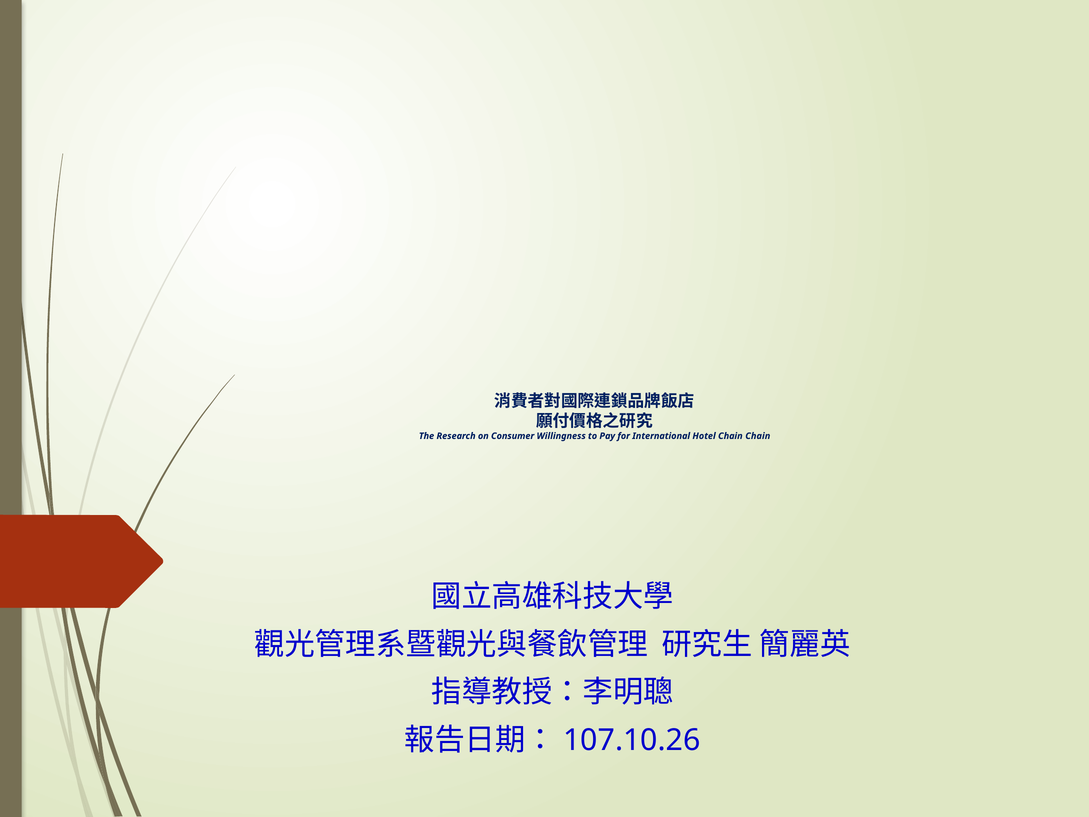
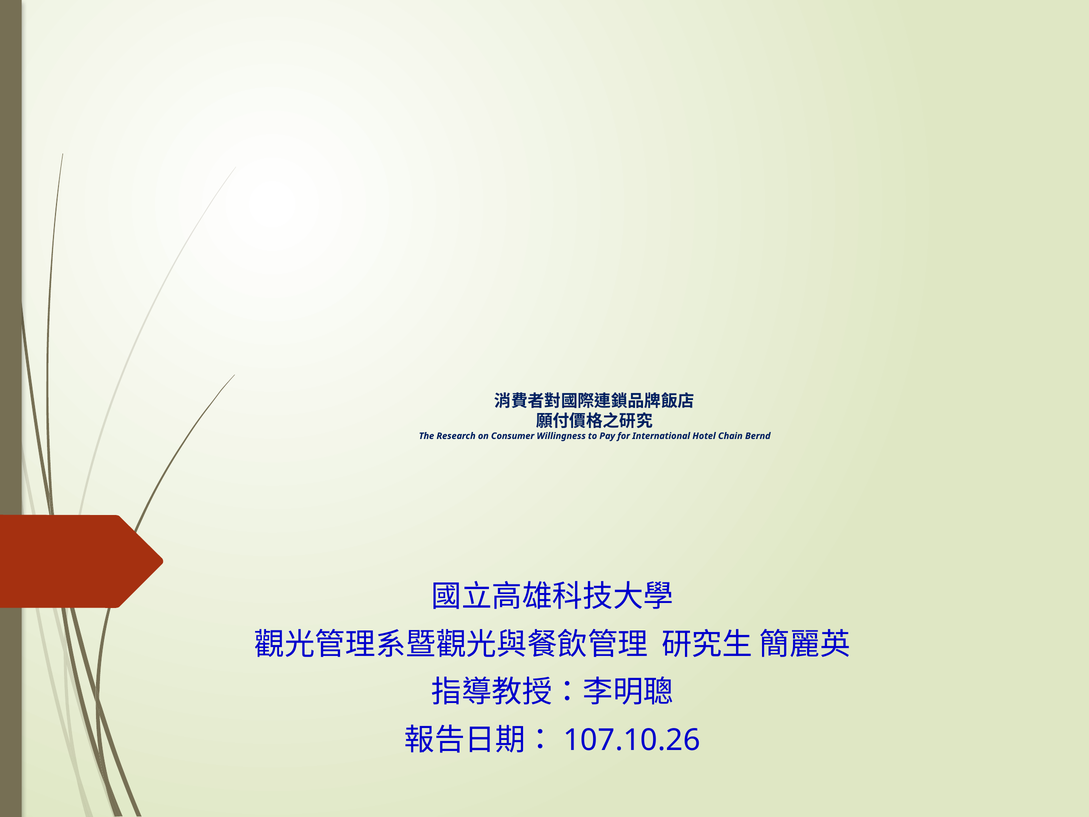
Chain Chain: Chain -> Bernd (758, 436)
